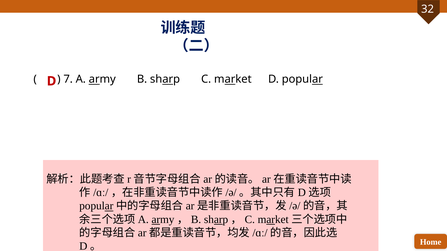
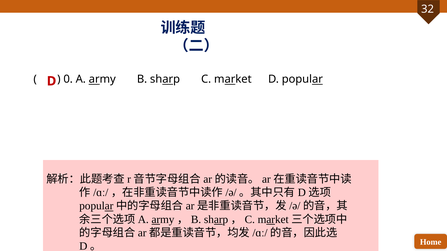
7: 7 -> 0 (68, 79)
